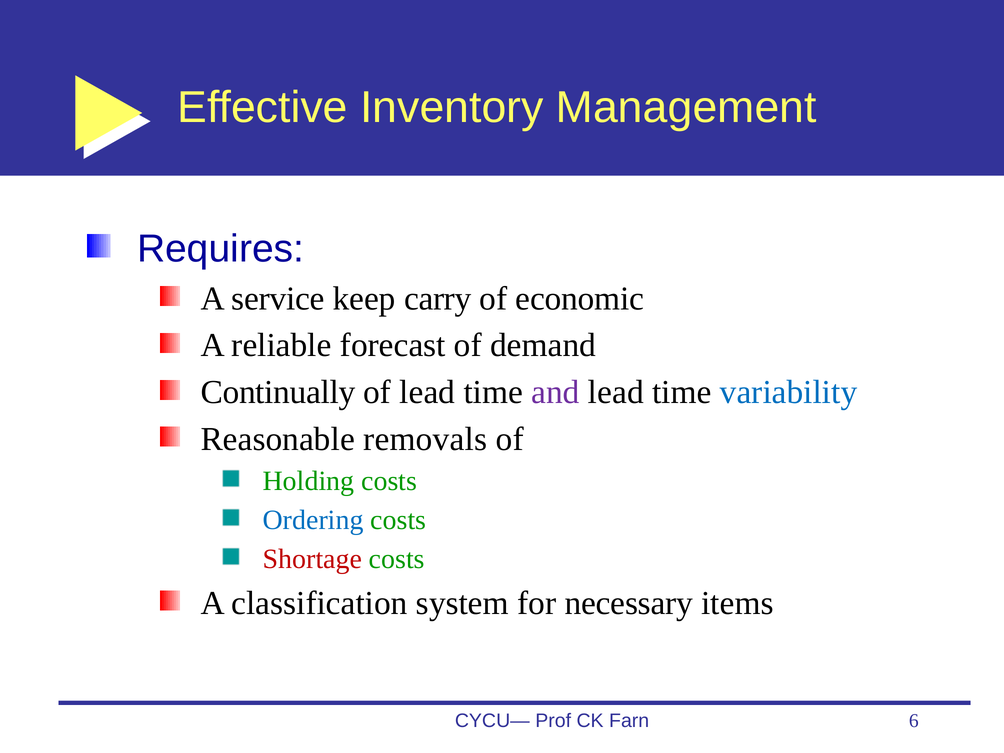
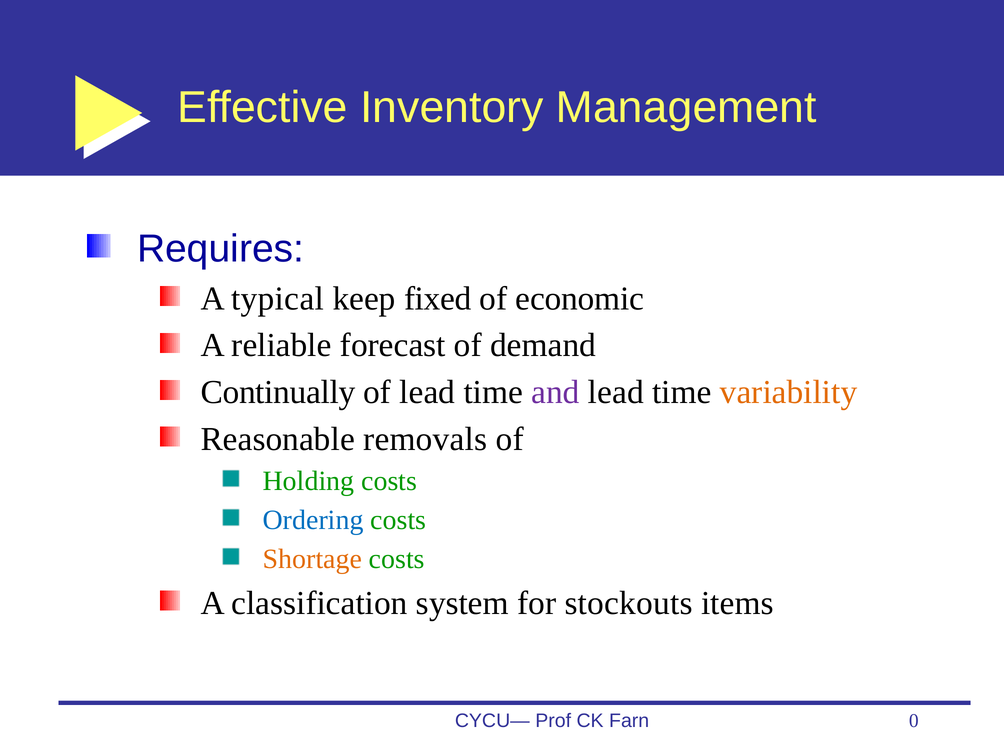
service: service -> typical (278, 299)
carry: carry -> fixed (438, 299)
variability colour: blue -> orange (789, 392)
Shortage colour: red -> orange (312, 559)
necessary: necessary -> stockouts (629, 603)
6: 6 -> 0 (914, 721)
